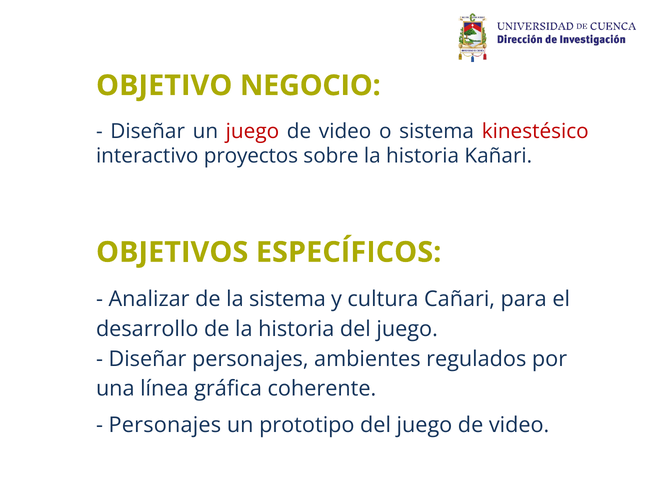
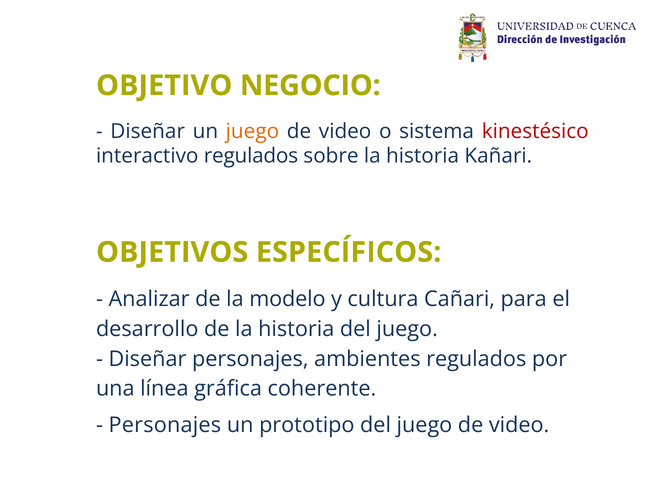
juego colour: red -> orange (252, 131)
interactivo proyectos: proyectos -> regulados (251, 156)
la sistema: sistema -> modelo (287, 299)
